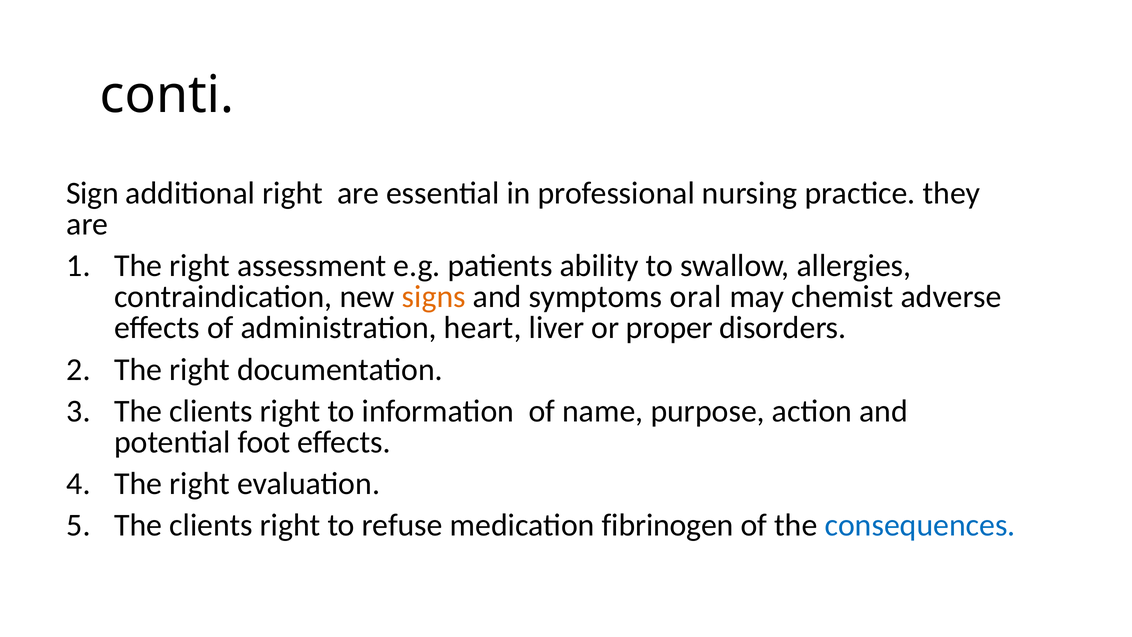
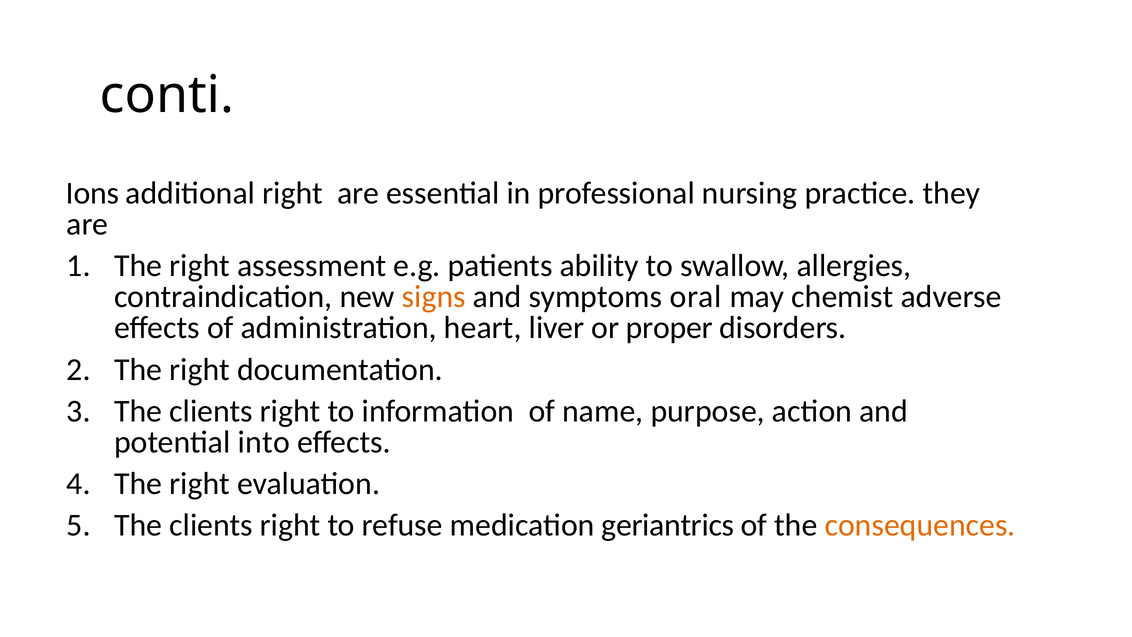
Sign: Sign -> Ions (92, 193)
foot: foot -> into (264, 442)
fibrinogen: fibrinogen -> geriantrics (668, 525)
consequences colour: blue -> orange (920, 525)
